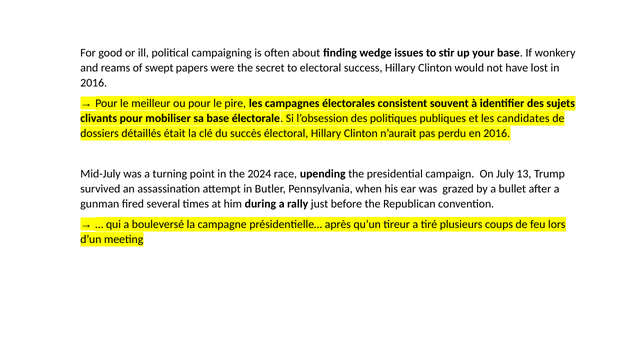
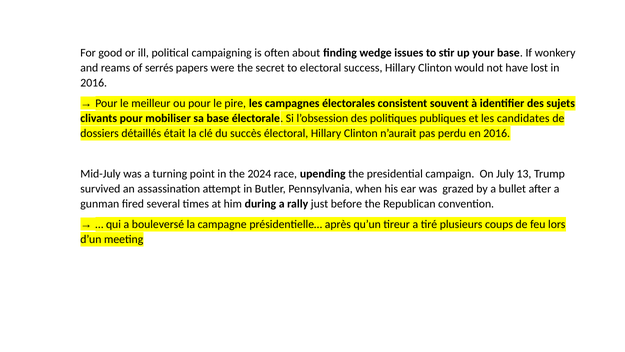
swept: swept -> serrés (159, 68)
